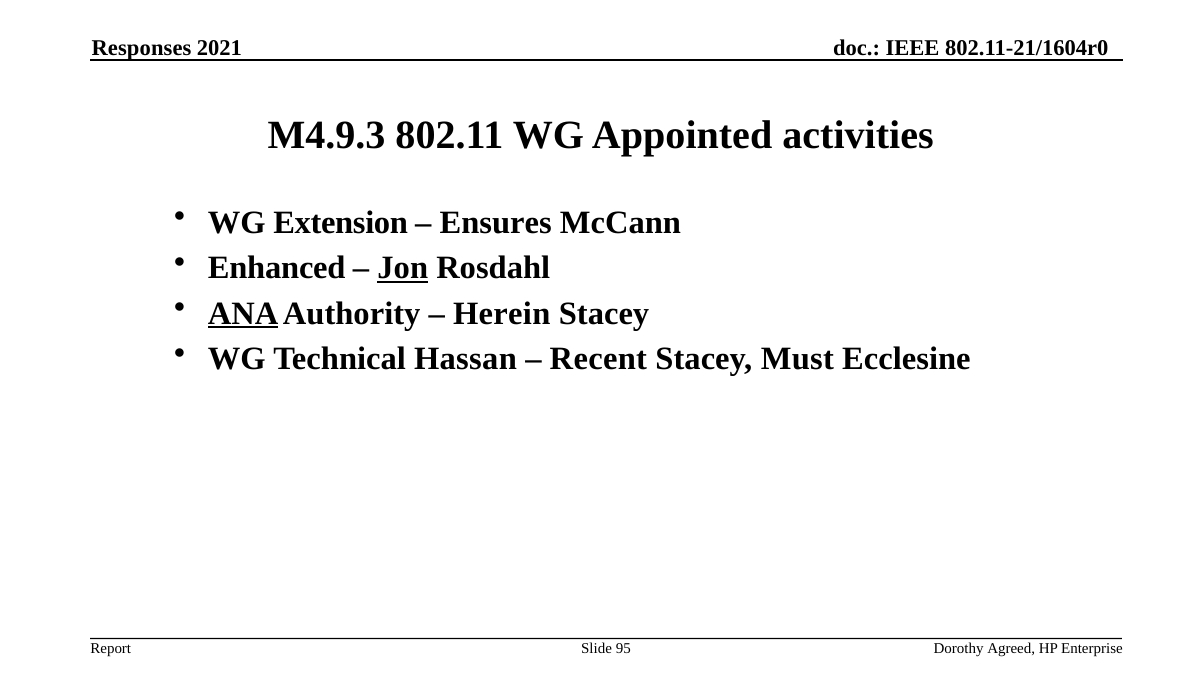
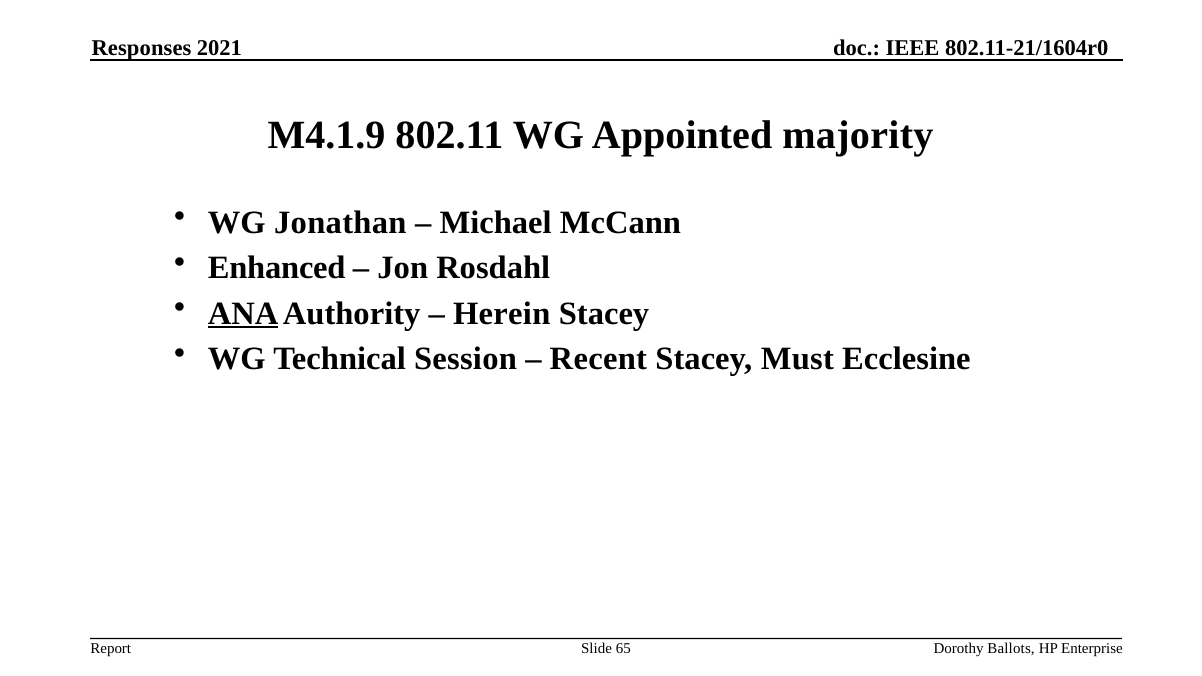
M4.9.3: M4.9.3 -> M4.1.9 (327, 135)
activities: activities -> majority (858, 135)
Extension: Extension -> Jonathan (340, 222)
Ensures: Ensures -> Michael (496, 222)
Jon underline: present -> none (403, 268)
Hassan: Hassan -> Session (465, 359)
95: 95 -> 65 (623, 648)
Agreed: Agreed -> Ballots (1011, 648)
